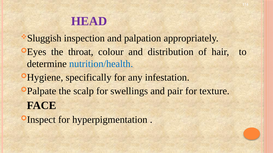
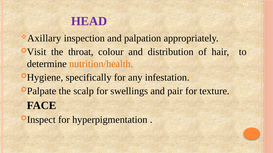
Sluggish: Sluggish -> Axillary (44, 38)
Eyes: Eyes -> Visit (37, 52)
nutrition/health colour: blue -> orange (101, 64)
